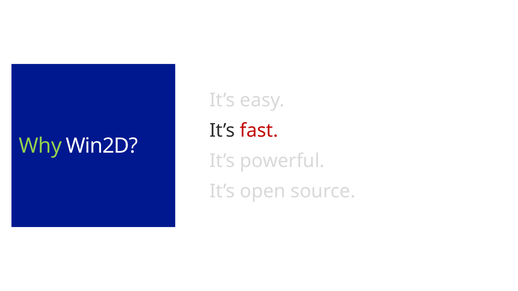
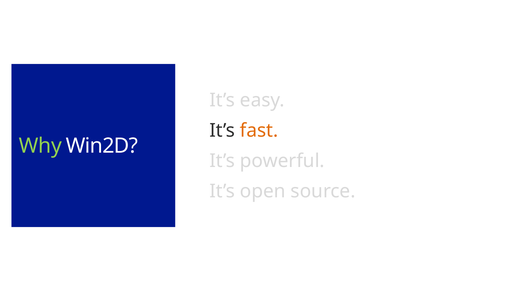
fast colour: red -> orange (259, 131)
